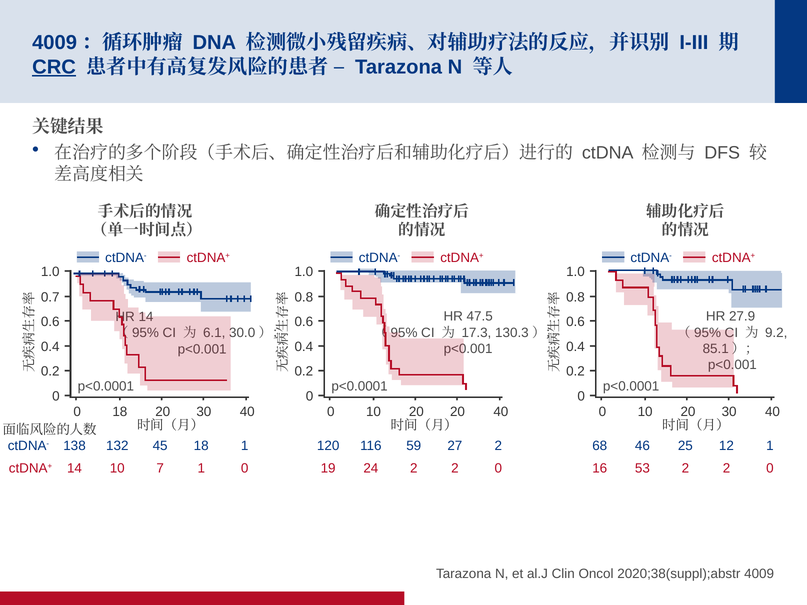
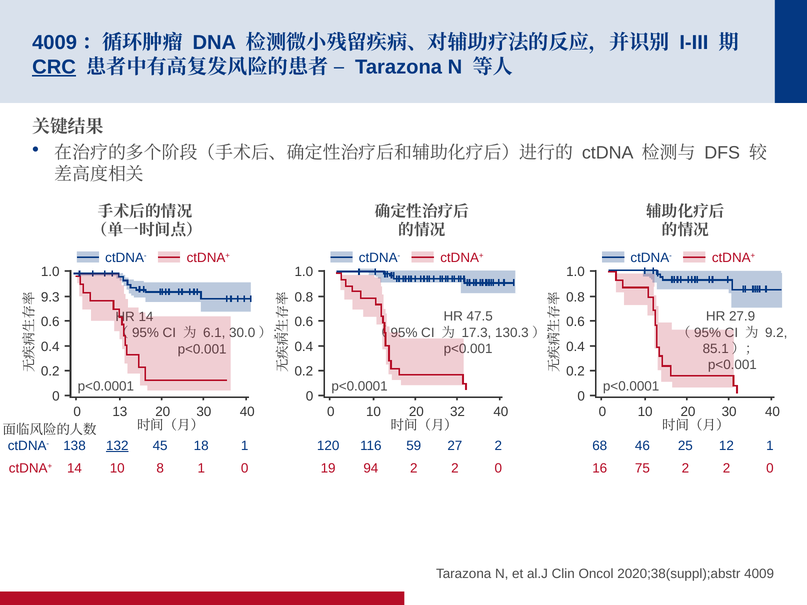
0.7: 0.7 -> 9.3 (50, 298)
0 18: 18 -> 13 (120, 412)
20 20: 20 -> 32 (457, 412)
132 underline: none -> present (117, 446)
7: 7 -> 8 (160, 469)
24: 24 -> 94 (371, 469)
53: 53 -> 75 (642, 469)
